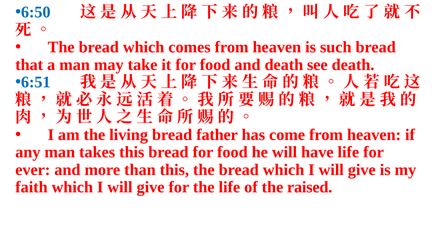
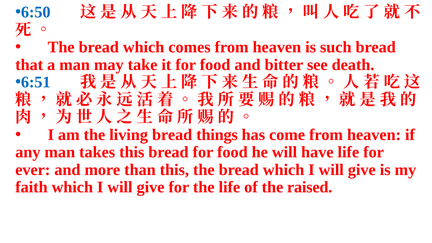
and death: death -> bitter (284, 65)
father: father -> things (217, 135)
